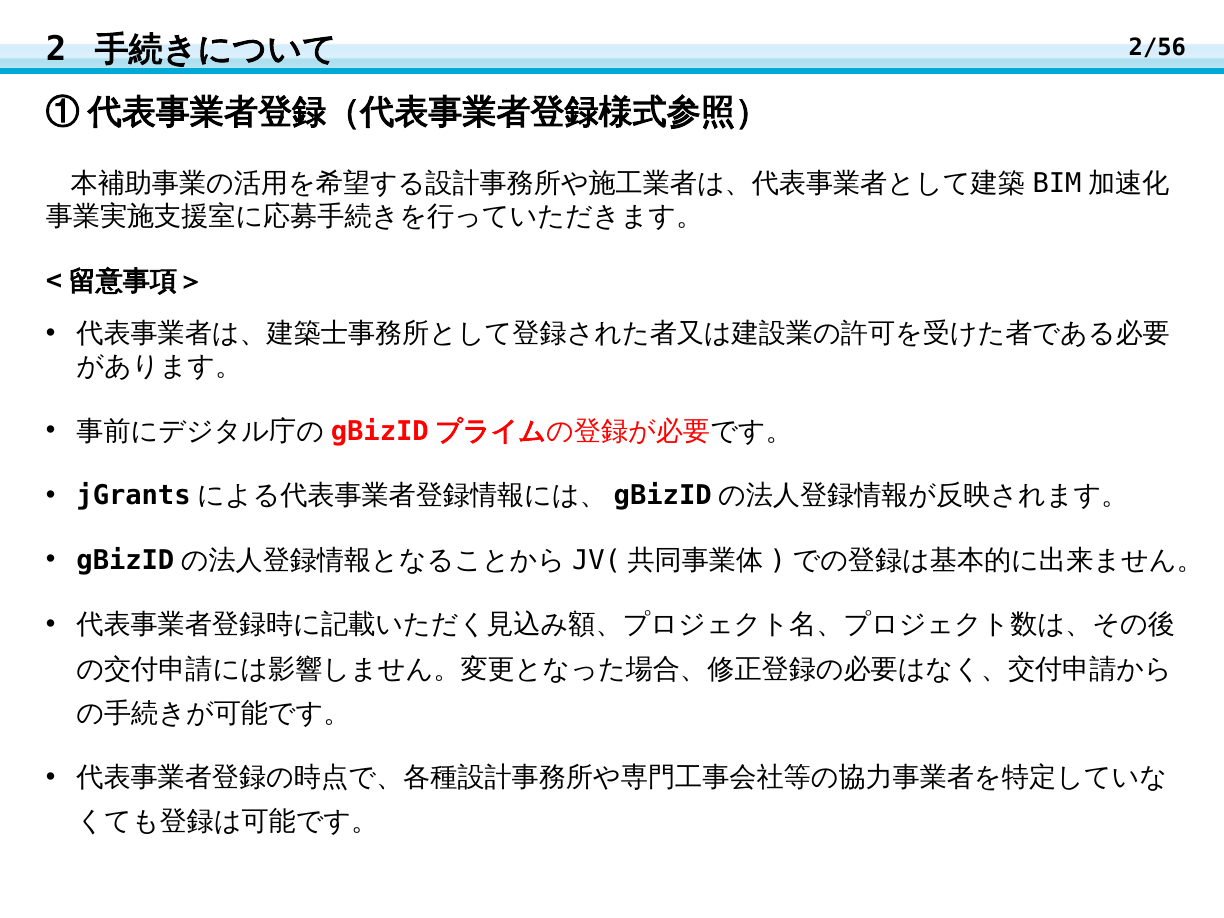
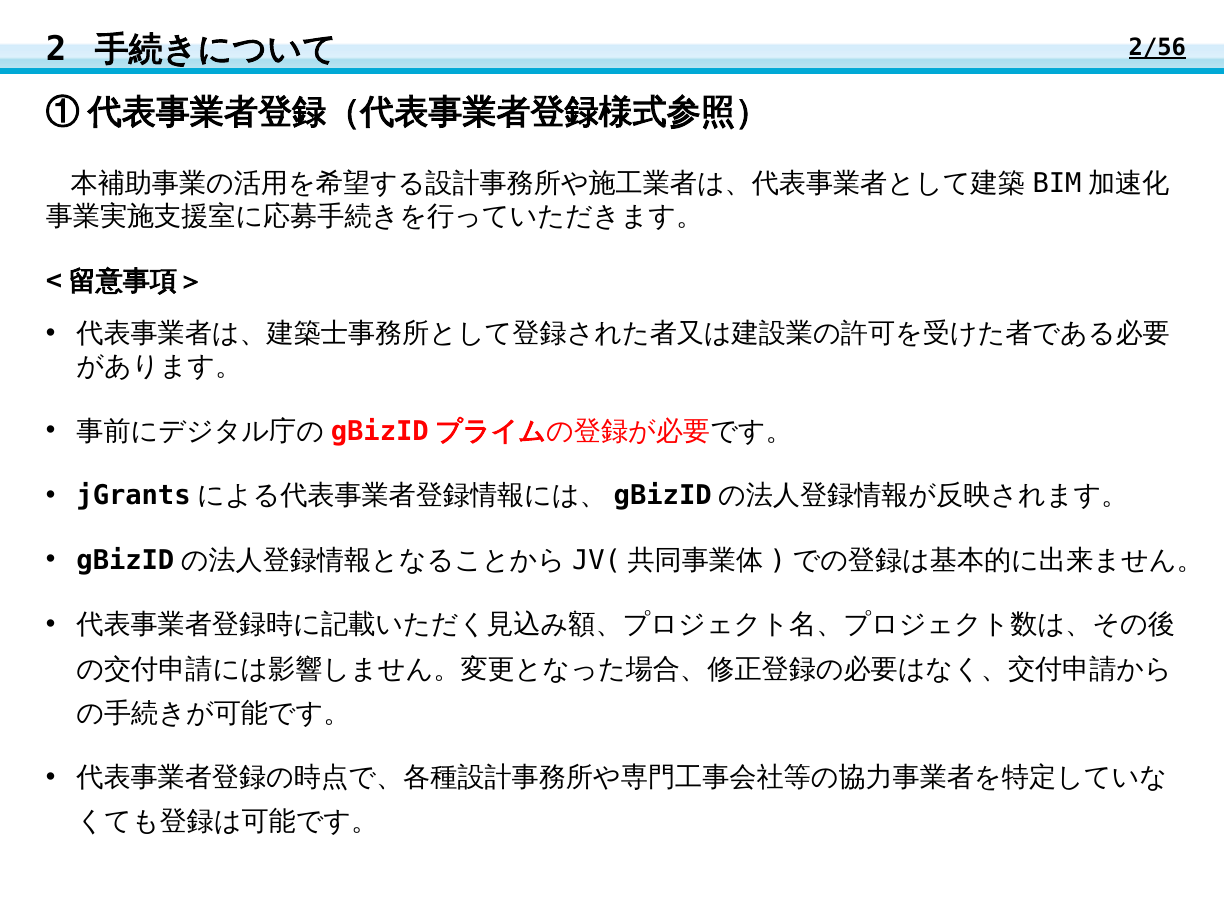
2/56 underline: none -> present (1157, 48)
